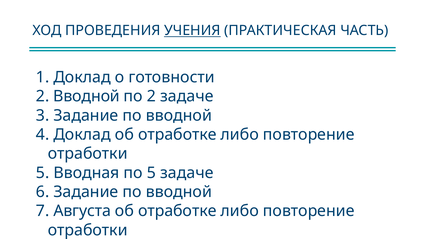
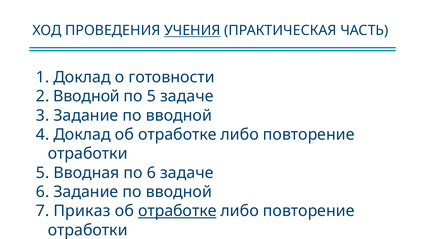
по 2: 2 -> 5 (151, 96)
по 5: 5 -> 6 (151, 173)
Августа: Августа -> Приказ (82, 211)
отработке underline: none -> present (177, 211)
